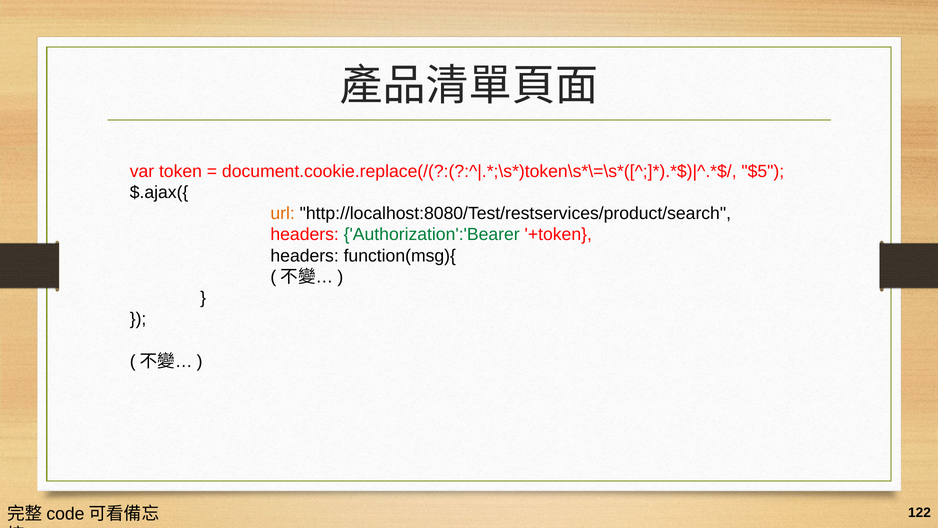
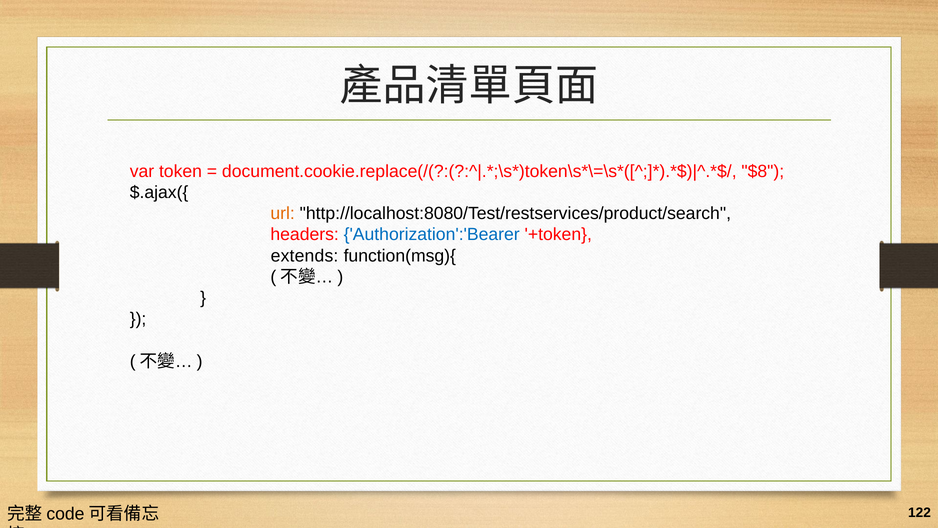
$5: $5 -> $8 (763, 171)
Authorization':'Bearer colour: green -> blue (432, 234)
headers: headers -> extends (305, 256)
